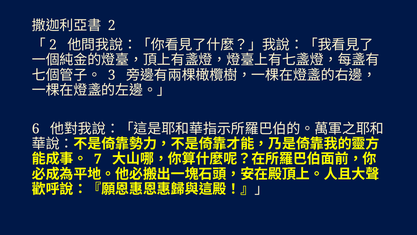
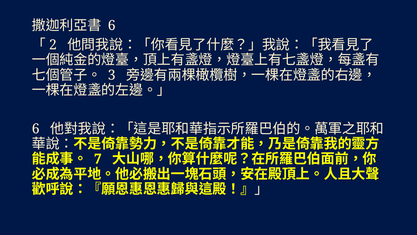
2: 2 -> 6 (112, 26)
